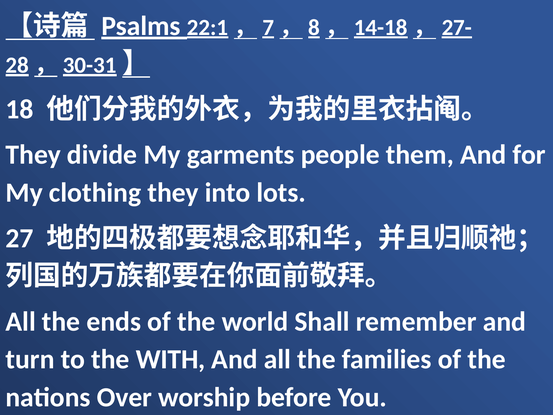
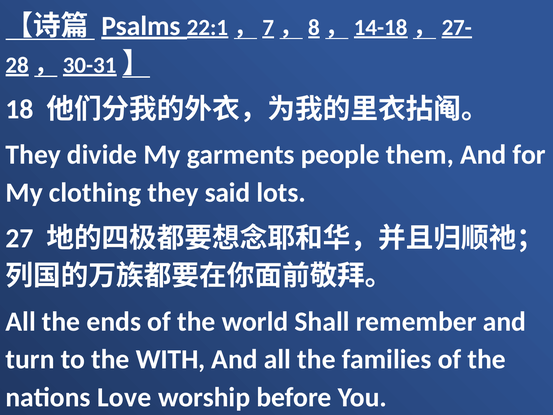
into: into -> said (228, 193)
Over: Over -> Love (124, 397)
